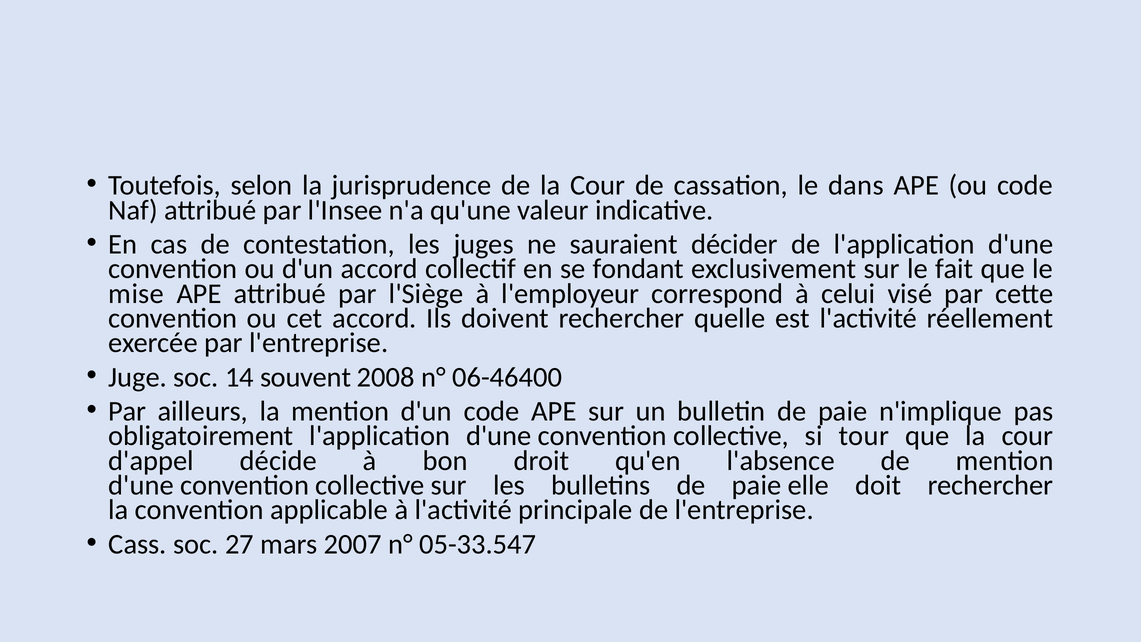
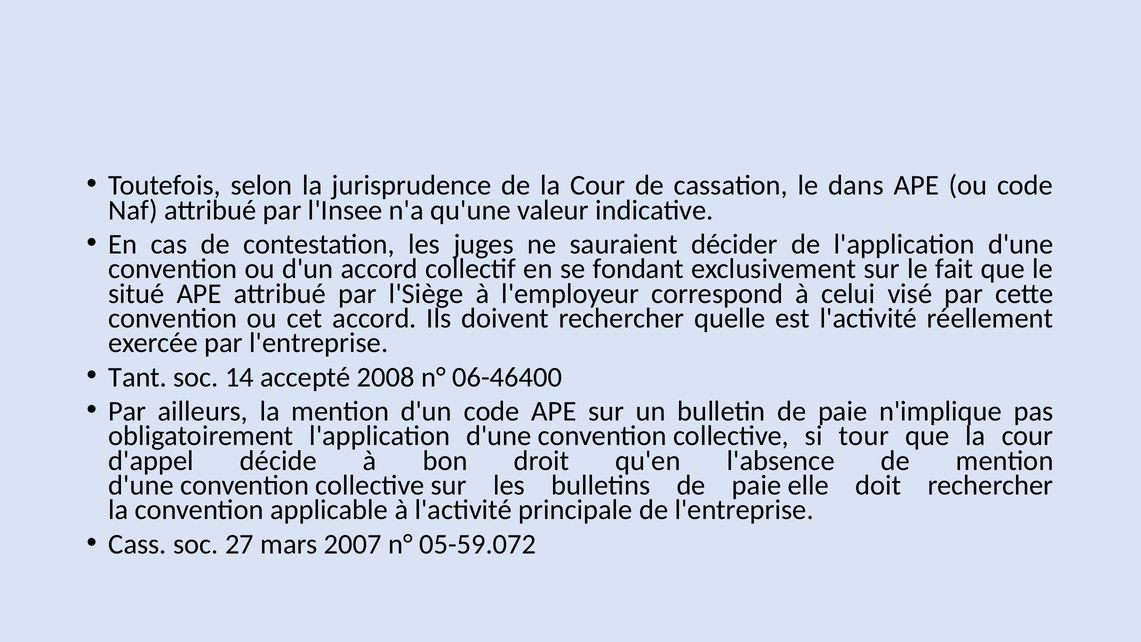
mise: mise -> situé (136, 294)
Juge: Juge -> Tant (138, 377)
souvent: souvent -> accepté (305, 377)
05-33.547: 05-33.547 -> 05-59.072 (478, 544)
